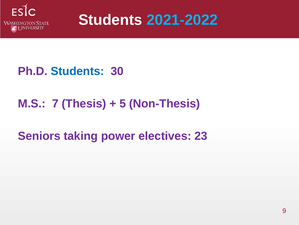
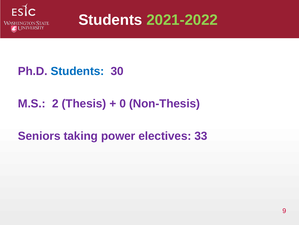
2021-2022 colour: light blue -> light green (182, 20)
7: 7 -> 2 (55, 103)
5: 5 -> 0 (123, 103)
23: 23 -> 33 (201, 136)
